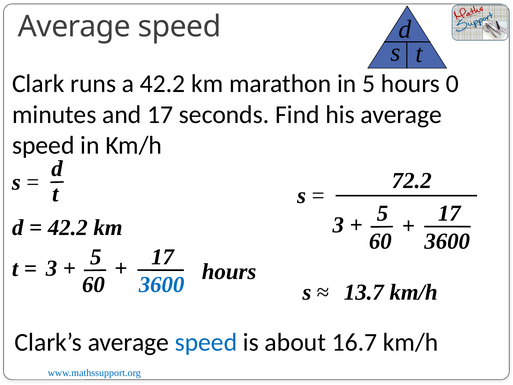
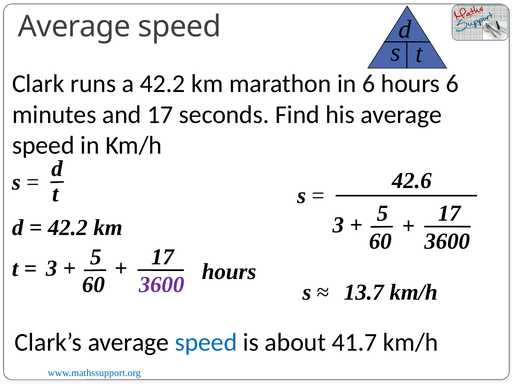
in 5: 5 -> 6 (369, 84)
hours 0: 0 -> 6 (452, 84)
72.2: 72.2 -> 42.6 (412, 181)
3600 colour: blue -> purple (162, 284)
16.7: 16.7 -> 41.7 (354, 342)
